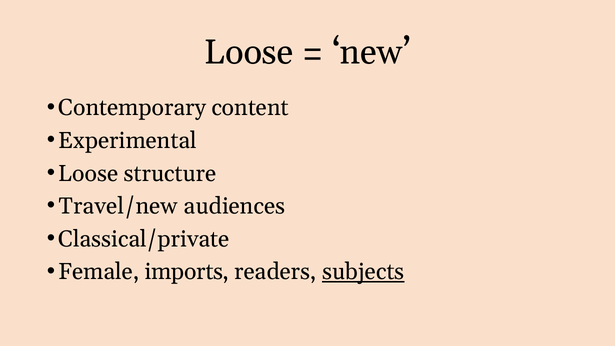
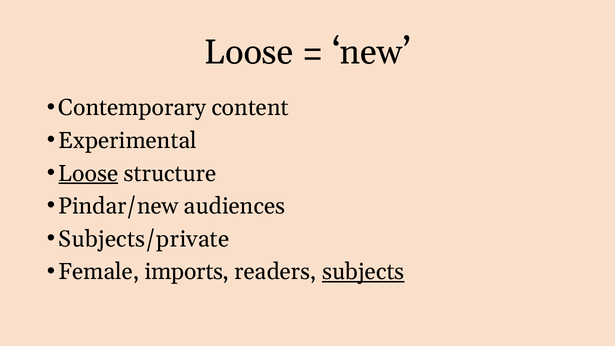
Loose underline: none -> present (88, 173)
Travel/new: Travel/new -> Pindar/new (118, 206)
Classical/private: Classical/private -> Subjects/private (144, 239)
